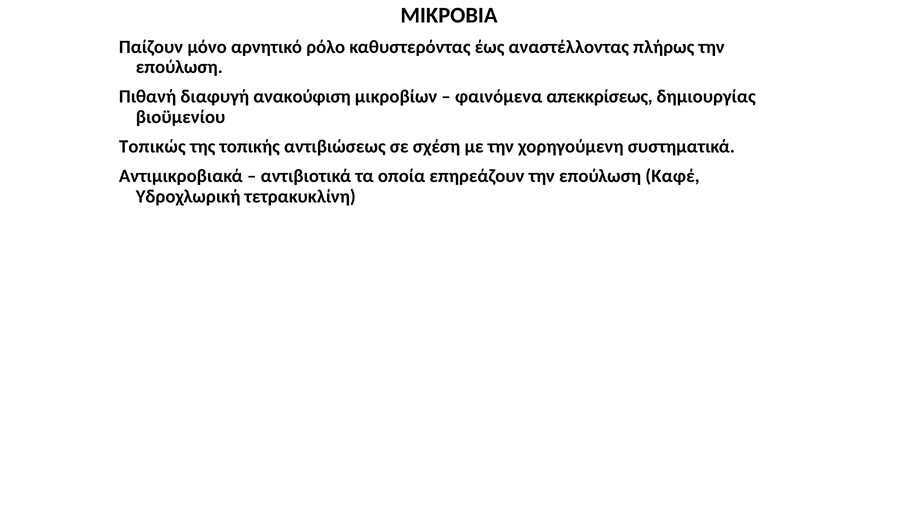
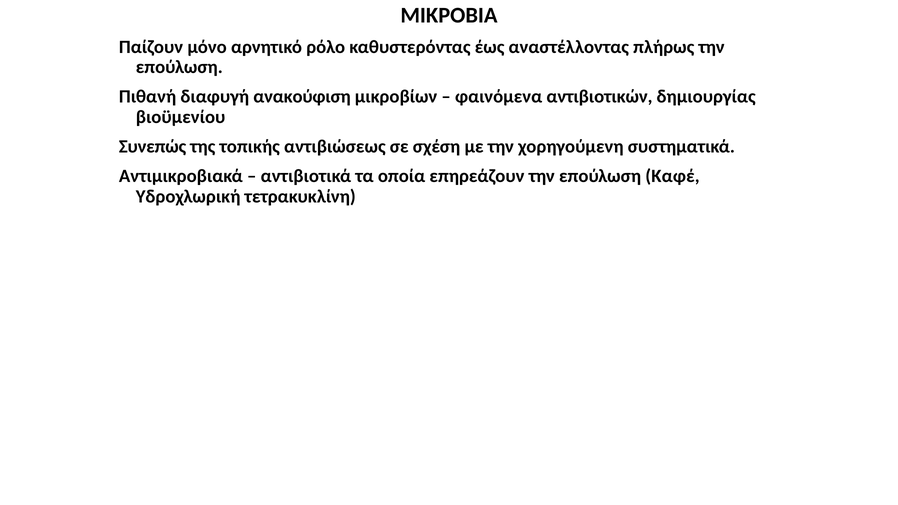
απεκκρίσεως: απεκκρίσεως -> αντιβιοτικών (599, 97)
Τοπικώς: Τοπικώς -> Συνεπώς (153, 147)
